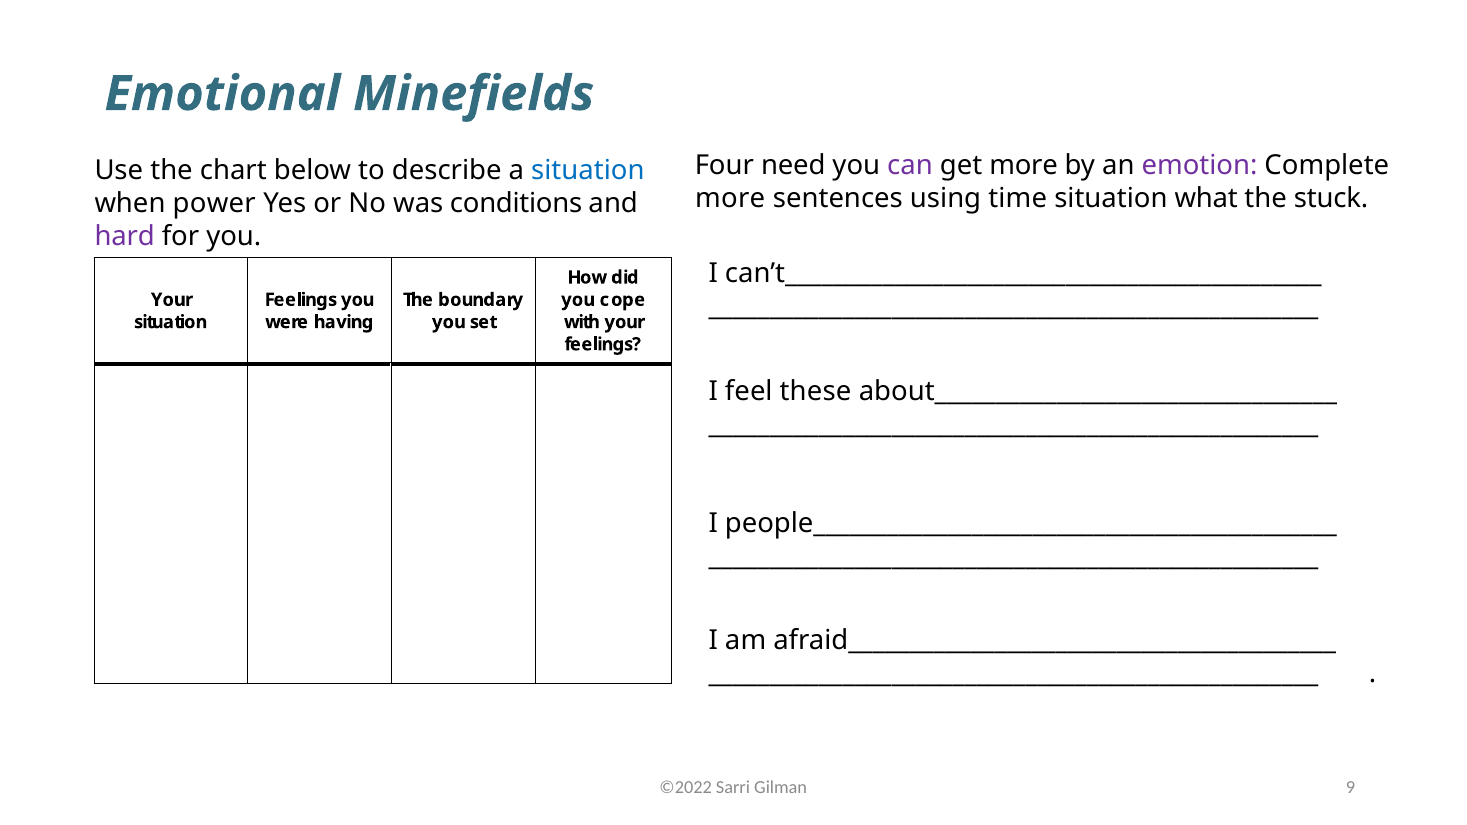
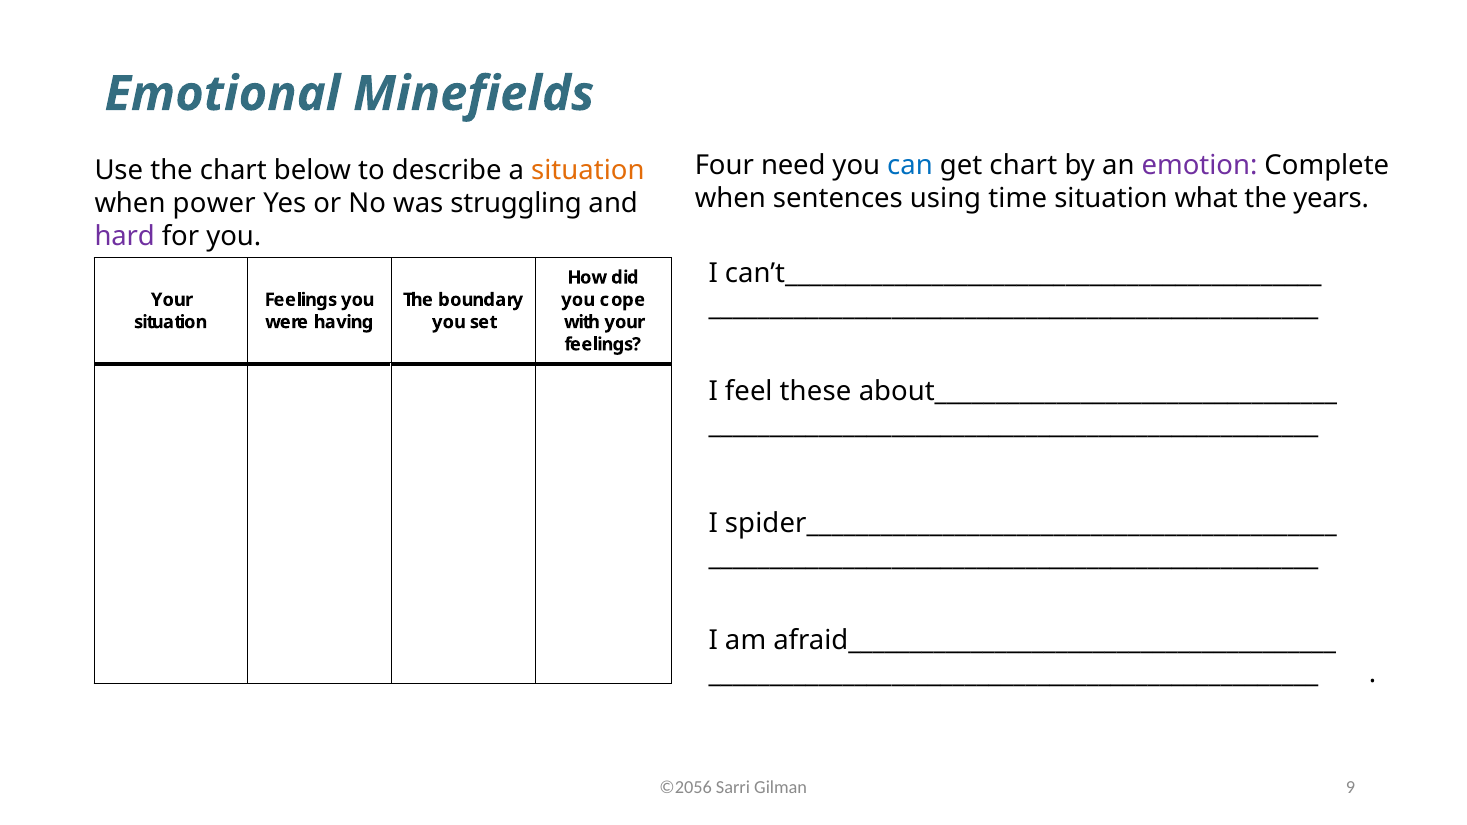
can colour: purple -> blue (910, 166)
get more: more -> chart (1023, 166)
situation colour: blue -> orange (588, 170)
more: more -> when (730, 199)
stuck: stuck -> years (1331, 199)
conditions: conditions -> struggling (516, 203)
people___________________________________________: people___________________________________________ -> spider___________________________________________ (1031, 523)
©2022: ©2022 -> ©2056 (686, 788)
